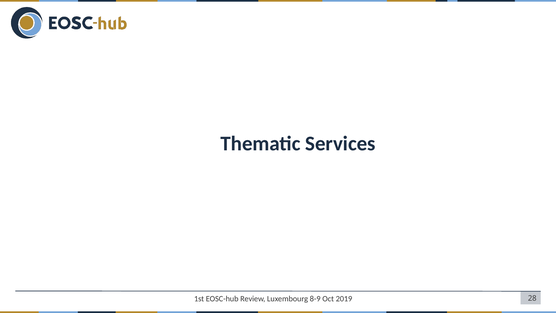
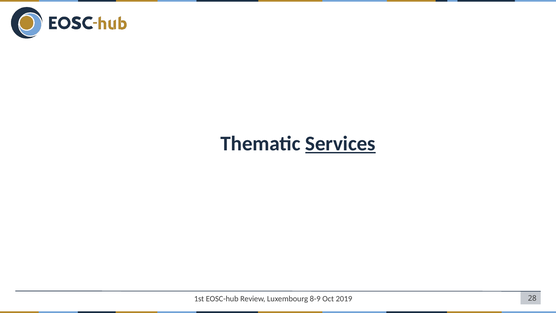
Services underline: none -> present (340, 144)
